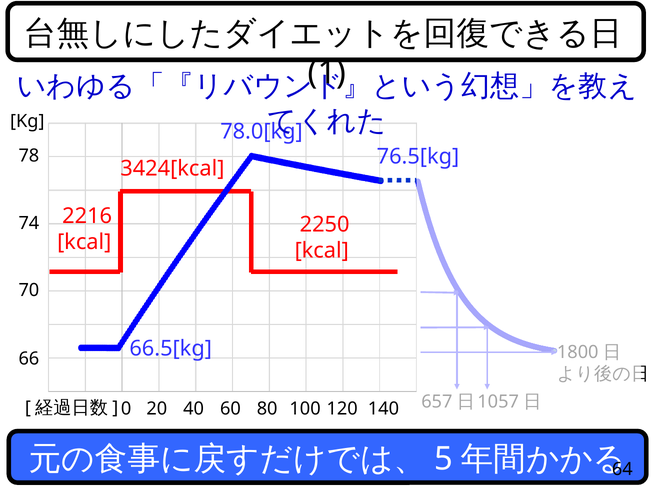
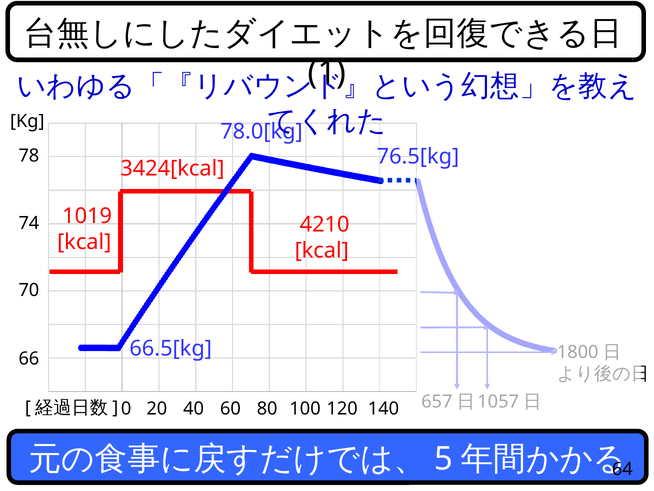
2216: 2216 -> 1019 (87, 216)
2250: 2250 -> 4210 (325, 224)
